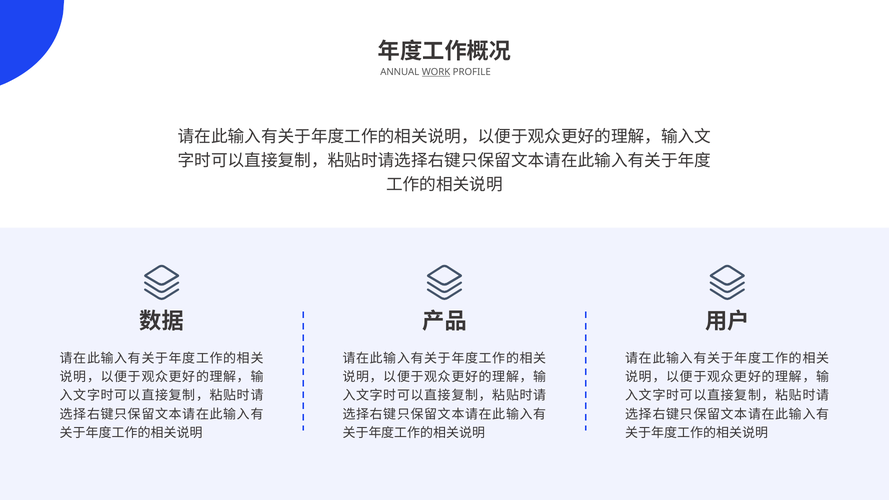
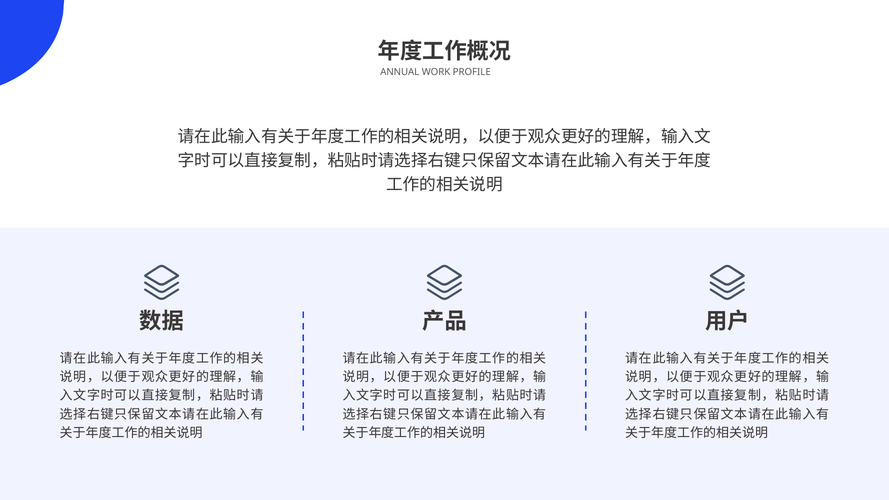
WORK underline: present -> none (436, 72)
